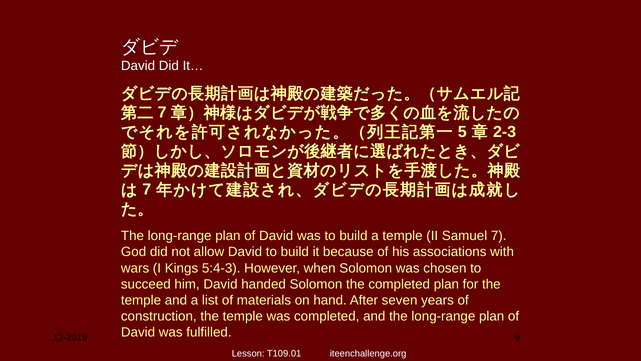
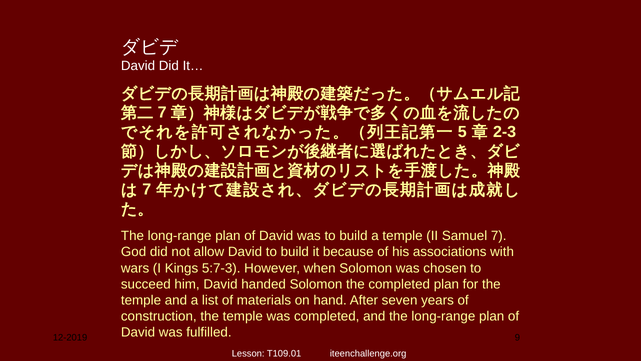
5:4-3: 5:4-3 -> 5:7-3 (221, 268)
